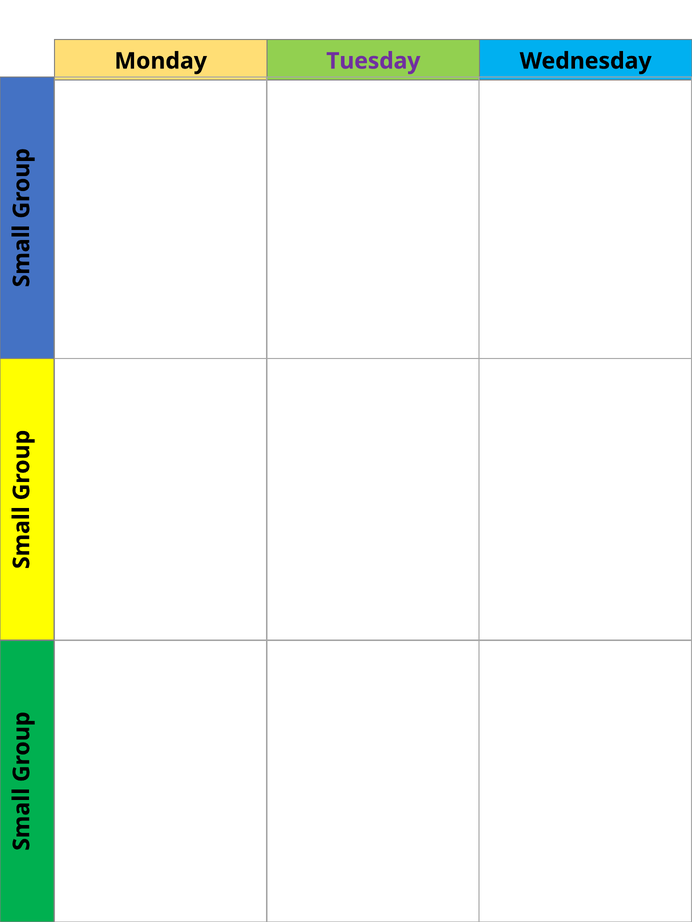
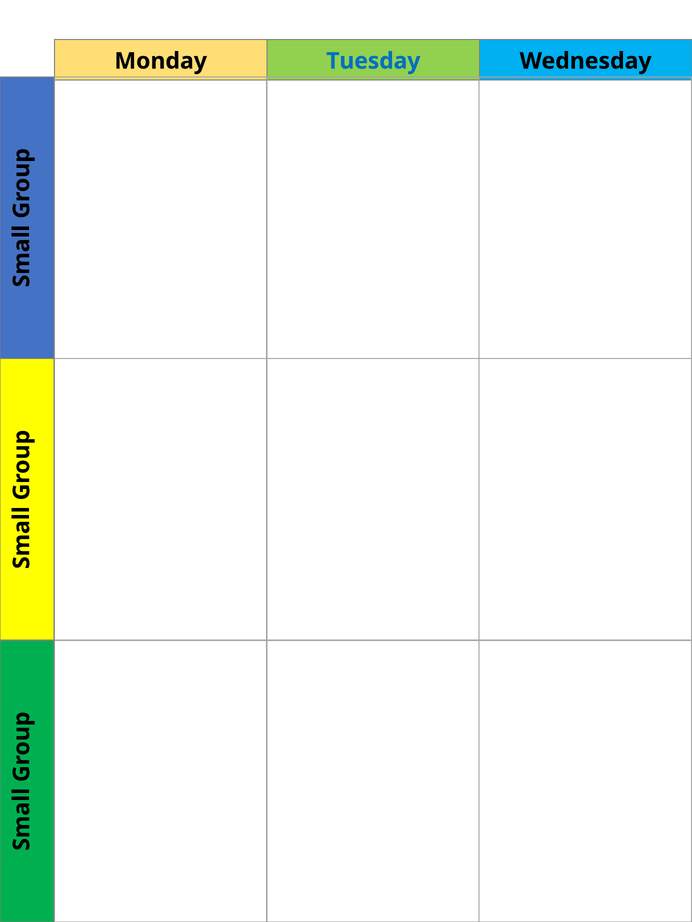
Tuesday colour: purple -> blue (373, 61)
